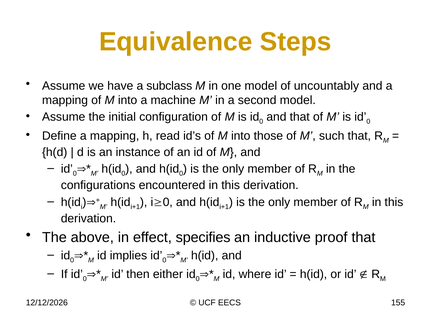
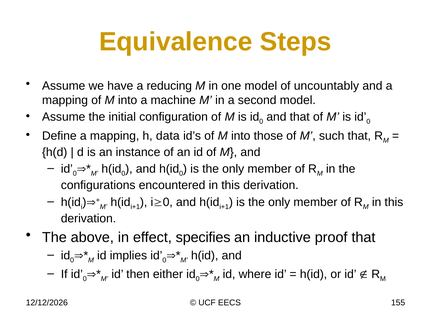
subclass: subclass -> reducing (169, 86)
read: read -> data (168, 135)
